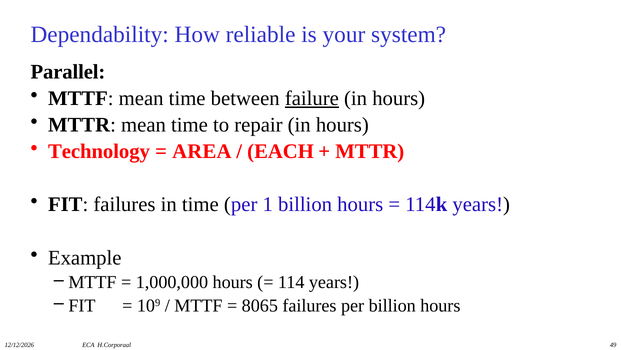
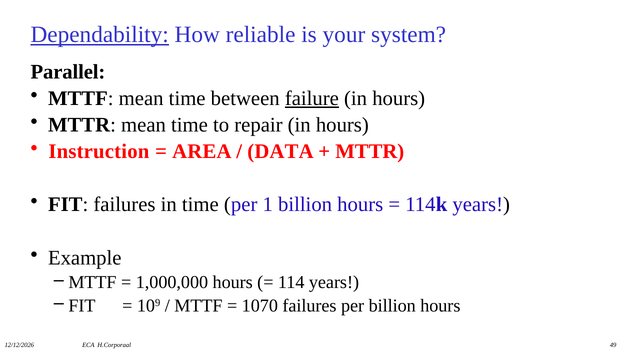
Dependability underline: none -> present (100, 35)
Technology: Technology -> Instruction (99, 151)
EACH: EACH -> DATA (280, 151)
8065: 8065 -> 1070 (260, 305)
